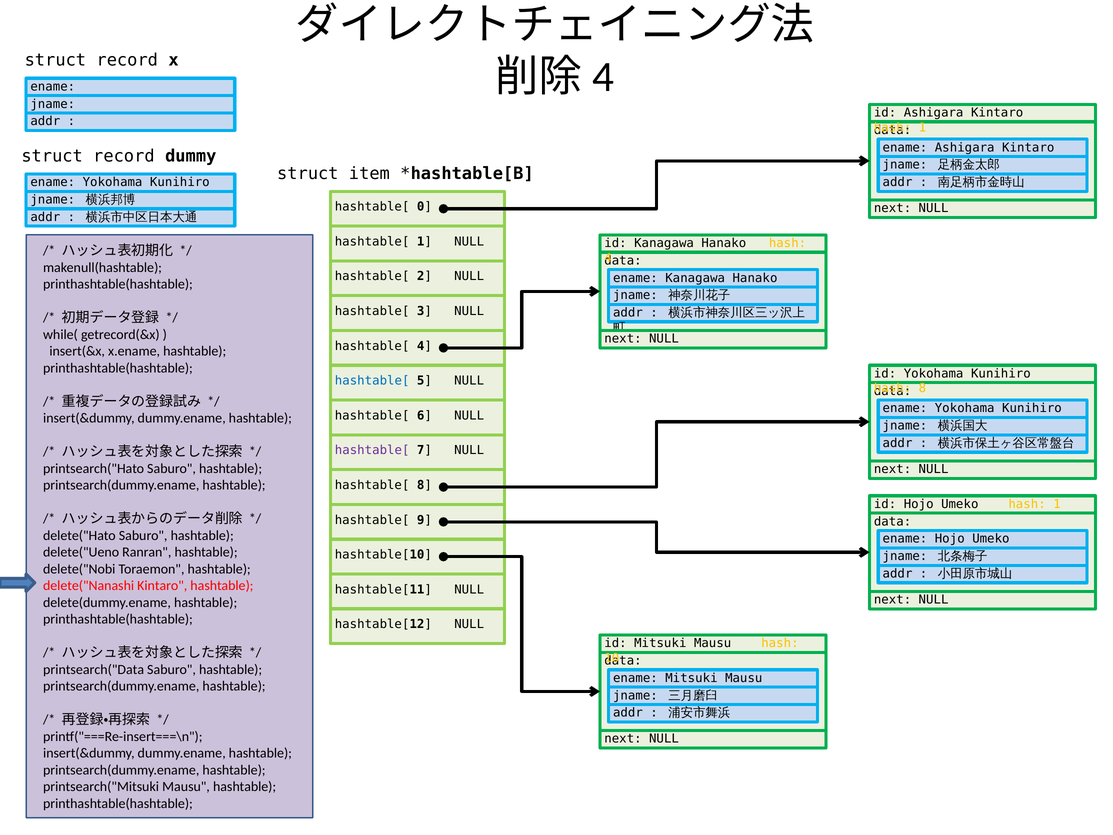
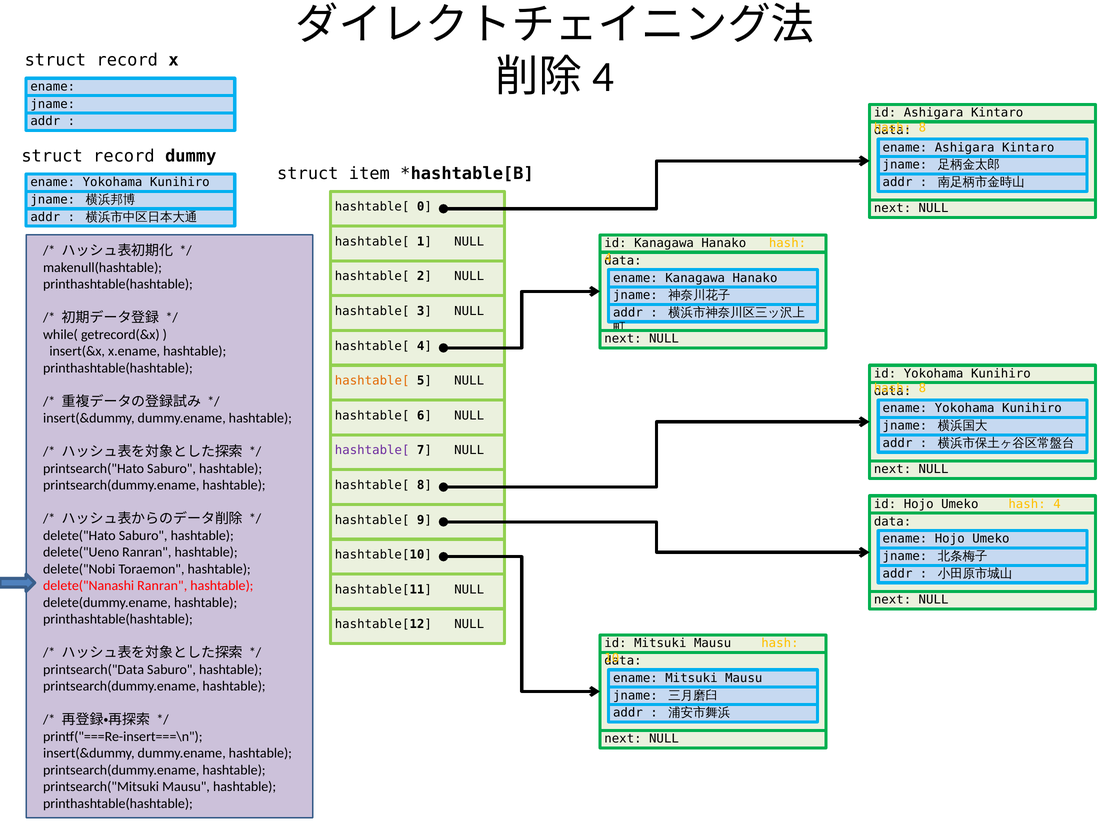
1: 1 -> 8 (922, 127)
hashtable[ colour: blue -> orange (372, 381)
Umeko hash 1: 1 -> 4 (1057, 504)
delete("Nanashi Kintaro: Kintaro -> Ranran (162, 586)
